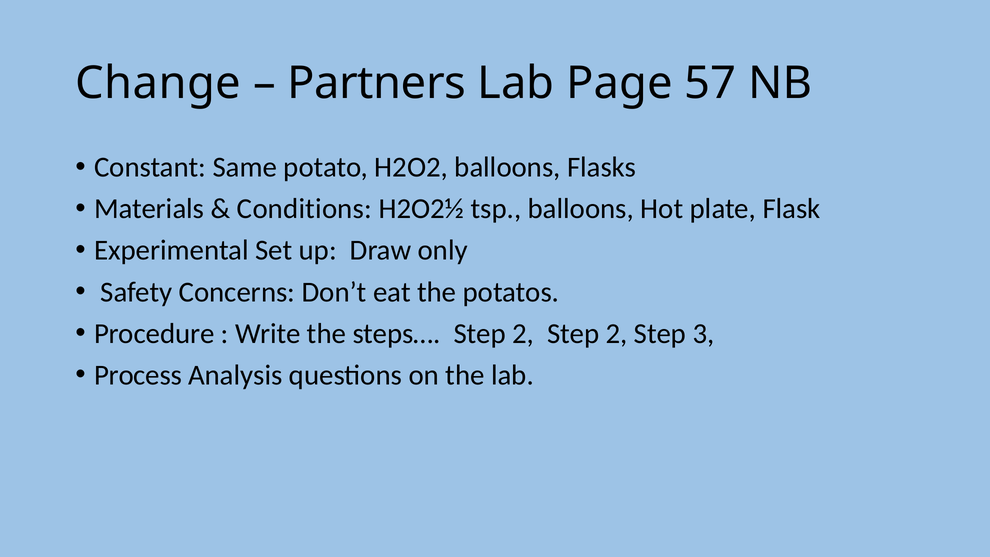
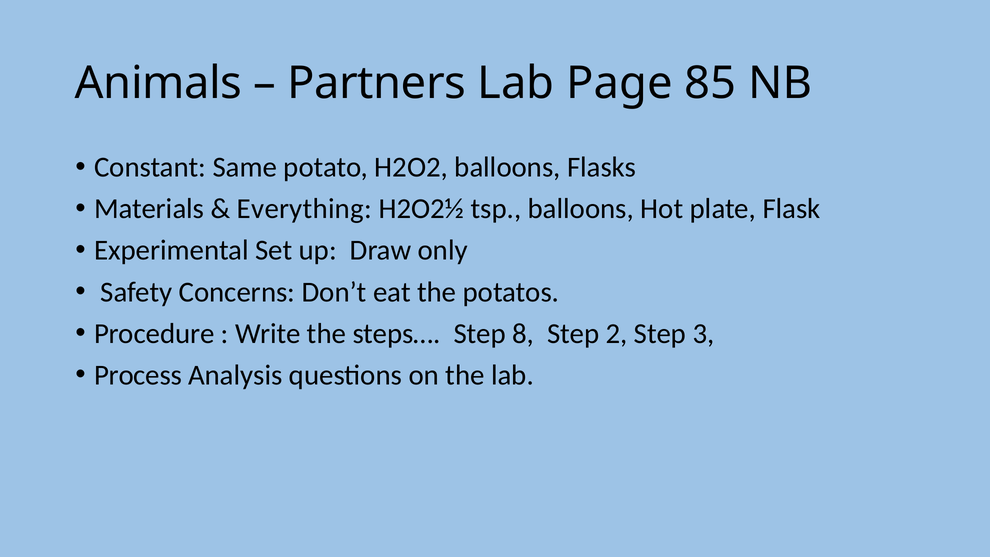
Change: Change -> Animals (159, 83)
57: 57 -> 85 (710, 83)
Conditions: Conditions -> Everything (304, 209)
steps… Step 2: 2 -> 8 (523, 333)
